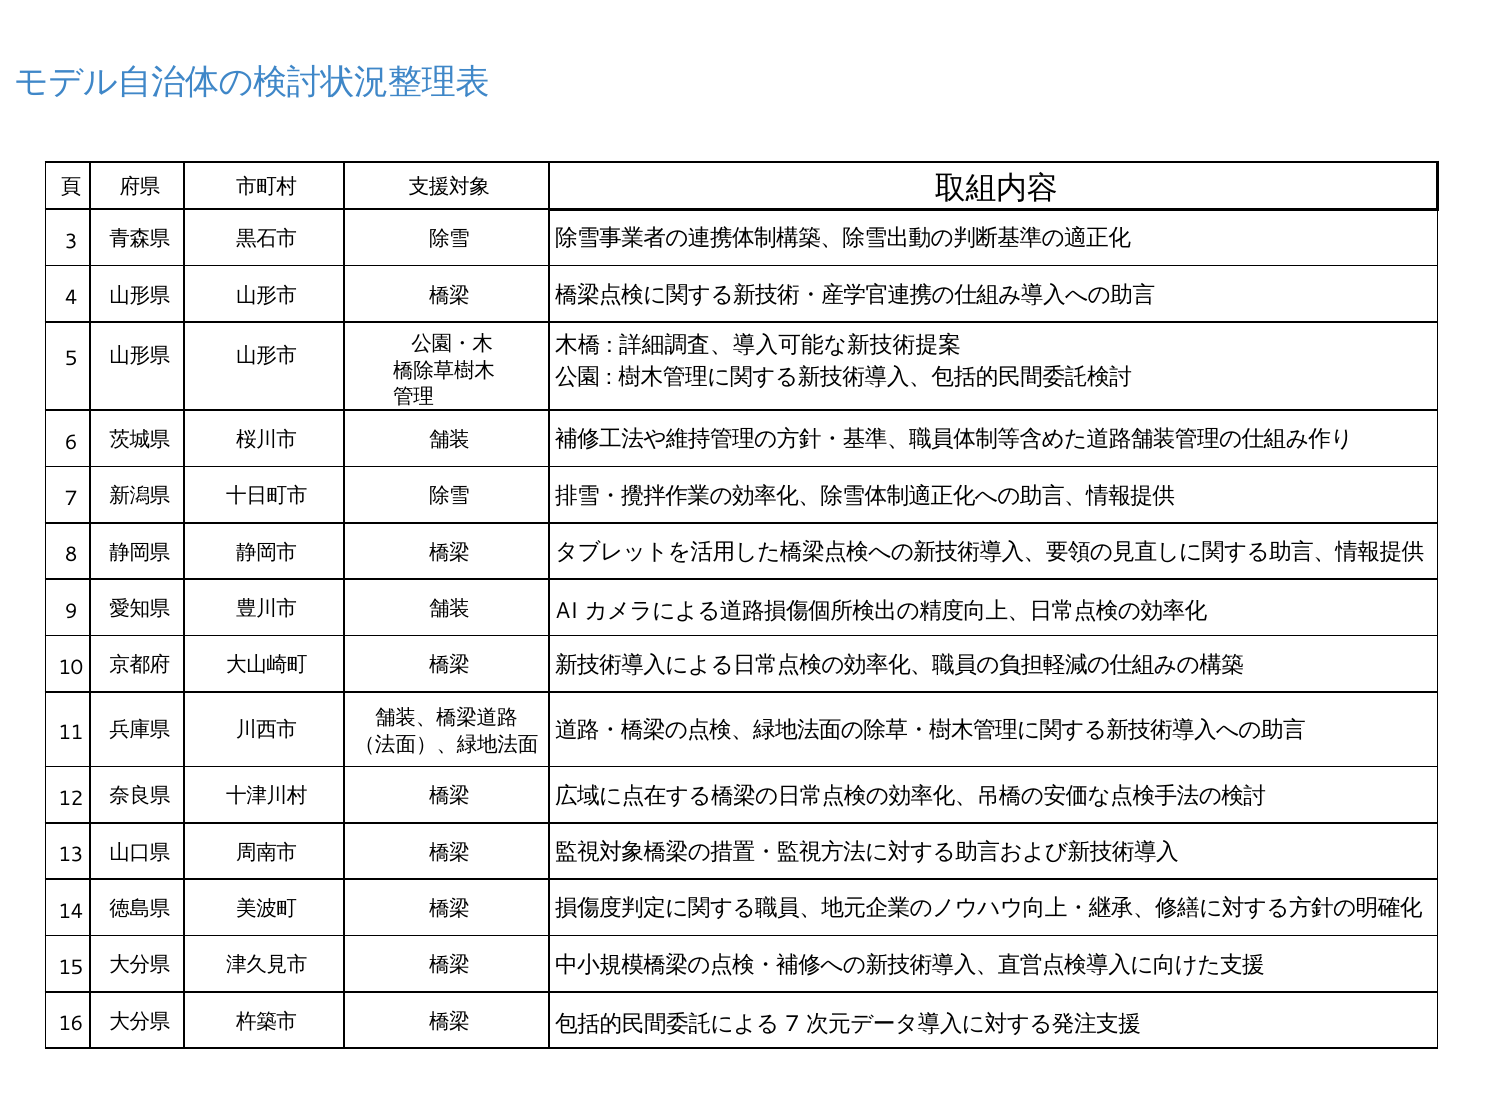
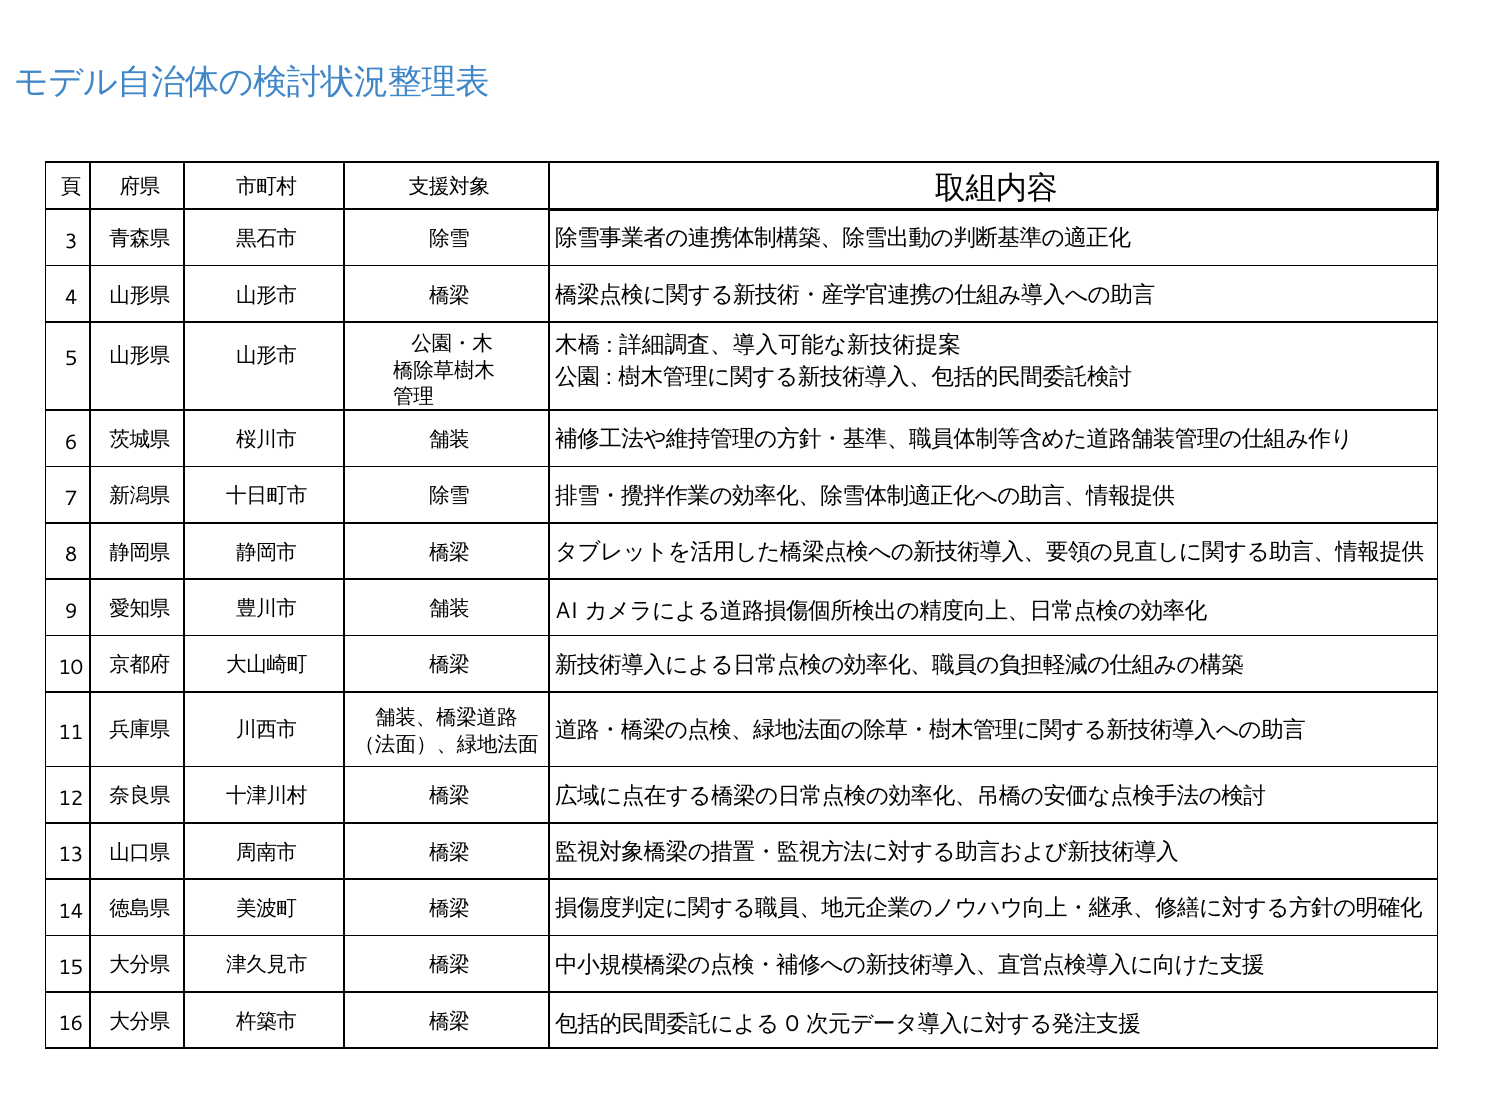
7: 7 -> 0 (792, 1025)
